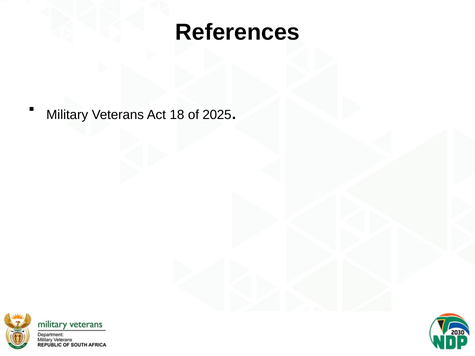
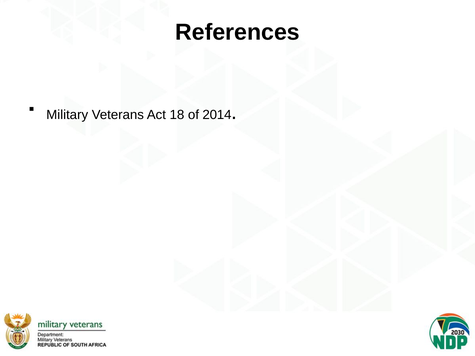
2025: 2025 -> 2014 (217, 115)
